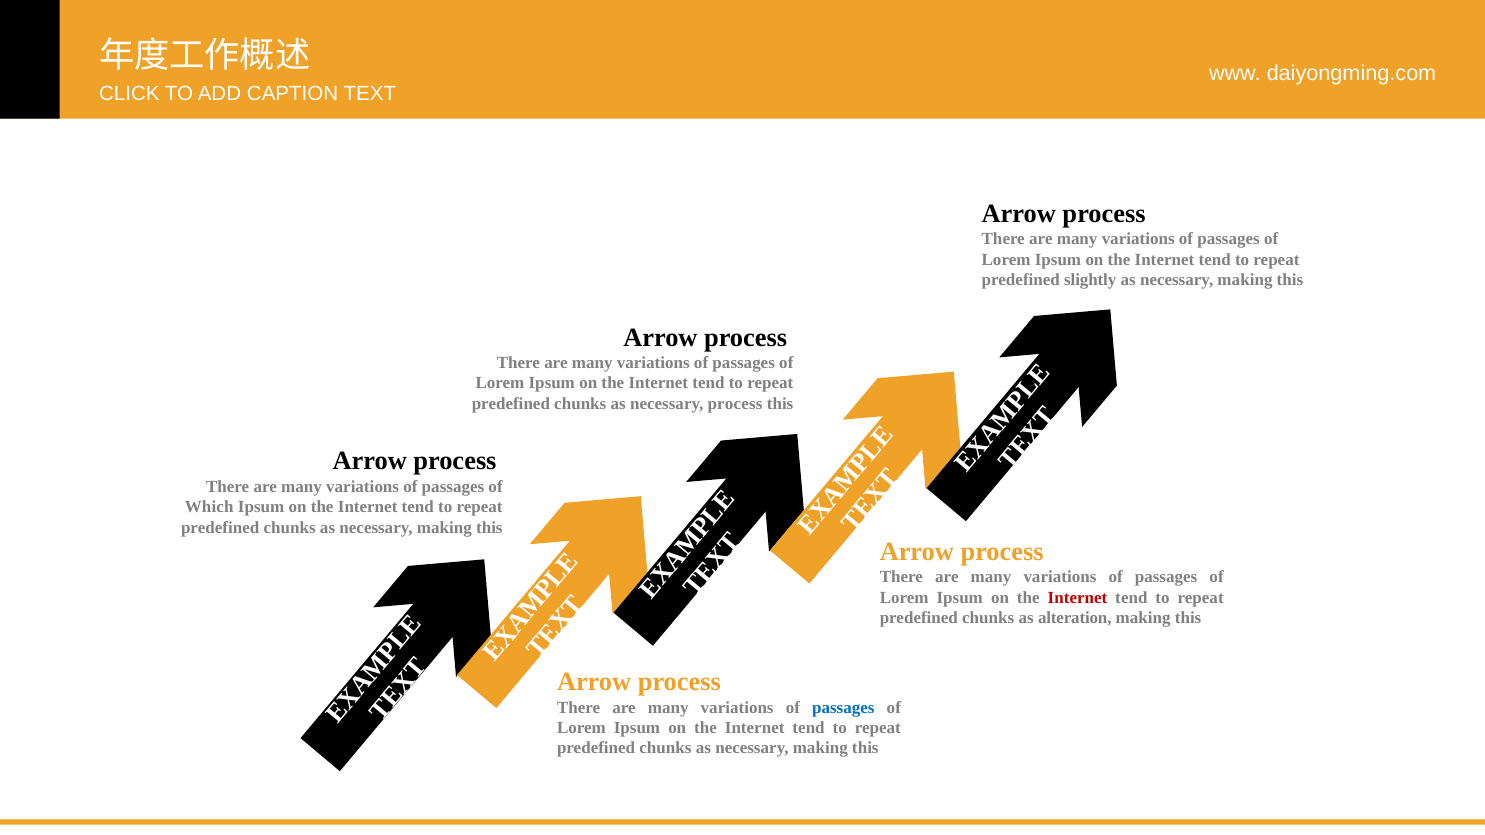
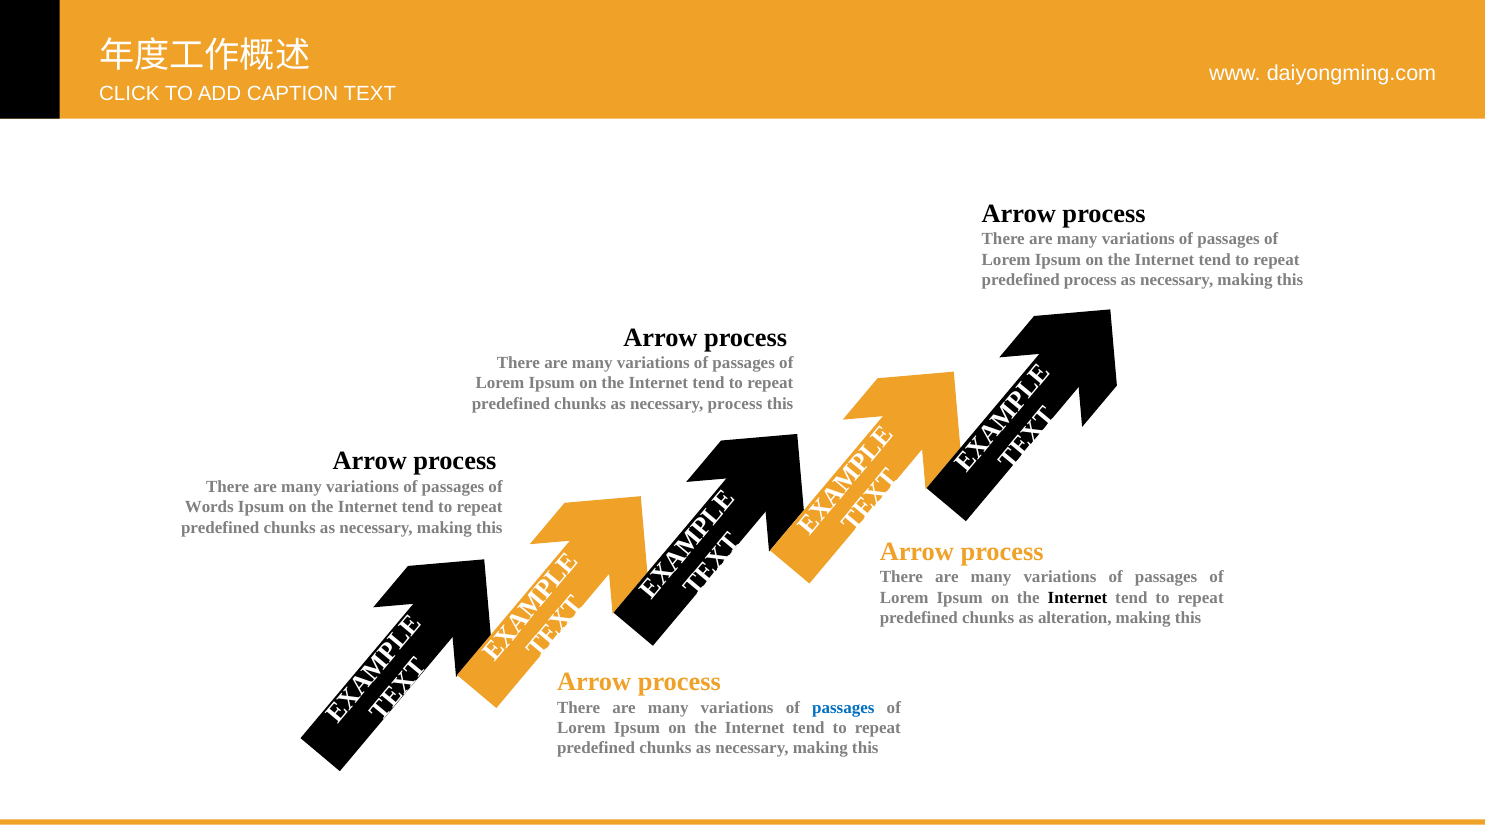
predefined slightly: slightly -> process (1090, 280)
Which: Which -> Words (209, 507)
Internet colour: red -> black (1078, 598)
